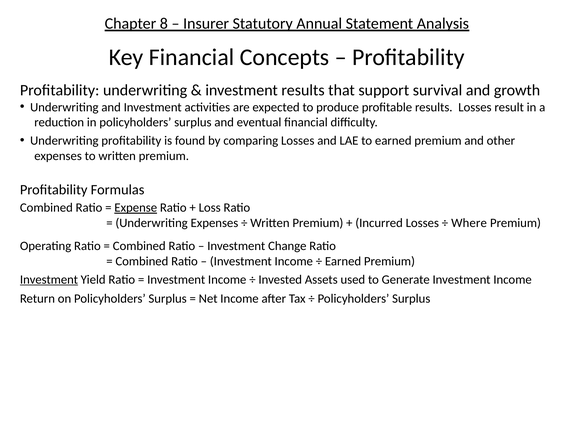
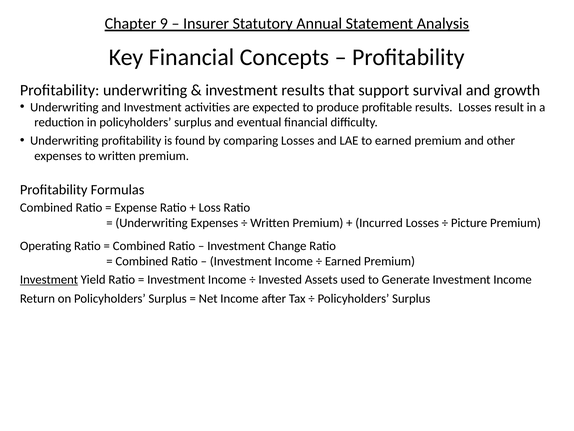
8: 8 -> 9 (164, 24)
Expense underline: present -> none (136, 207)
Where: Where -> Picture (469, 223)
